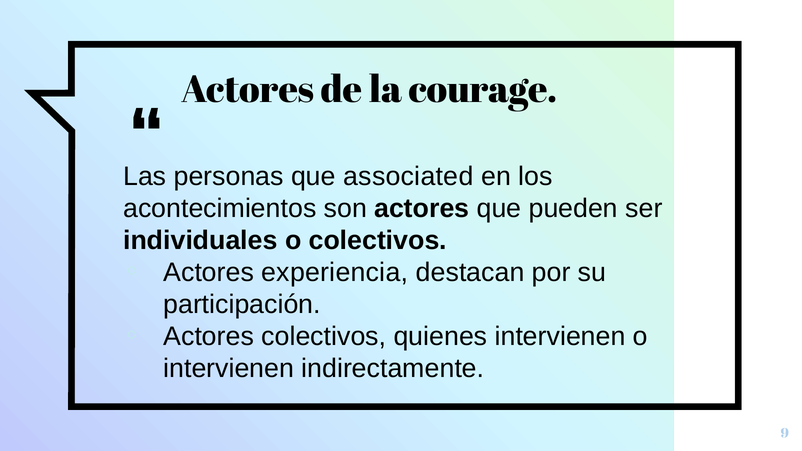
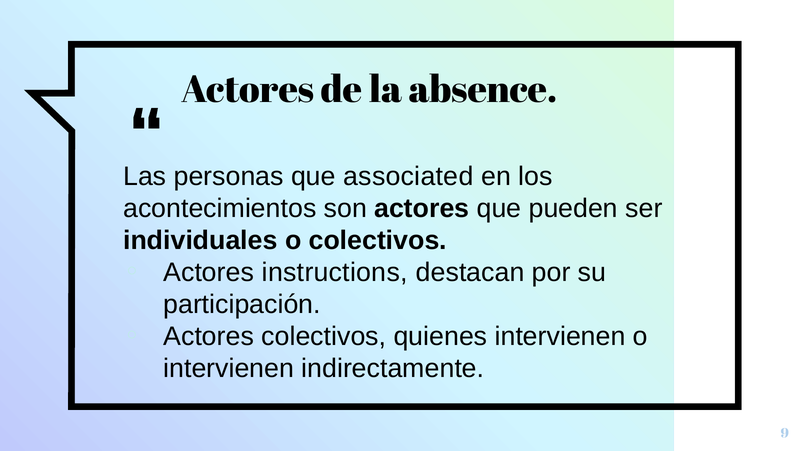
courage: courage -> absence (483, 90)
experiencia: experiencia -> instructions (335, 273)
